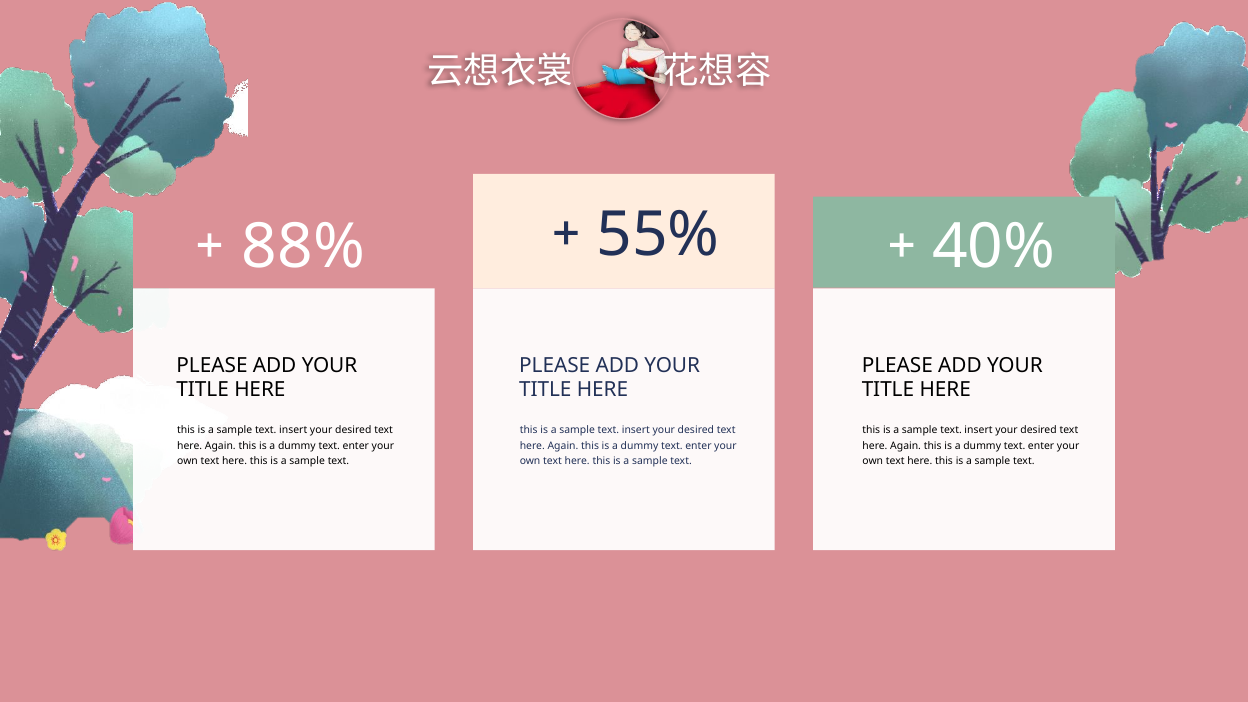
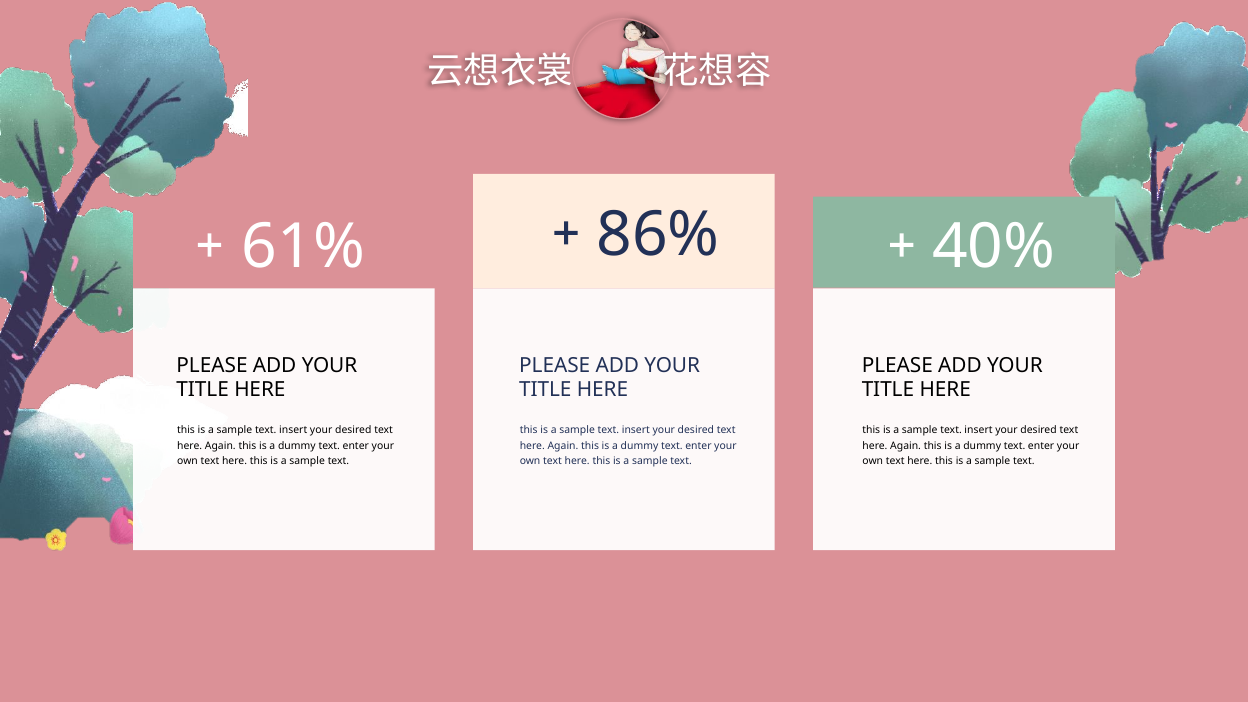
55%: 55% -> 86% (658, 235)
88%: 88% -> 61% (303, 247)
